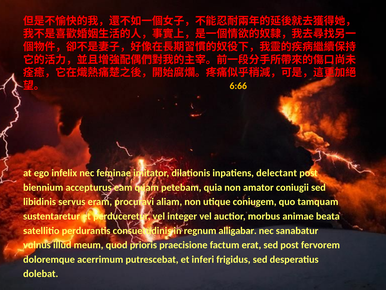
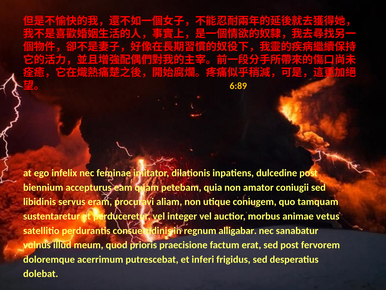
6:66: 6:66 -> 6:89 (238, 86)
delectant: delectant -> dulcedine (277, 173)
beata: beata -> vetus (328, 216)
